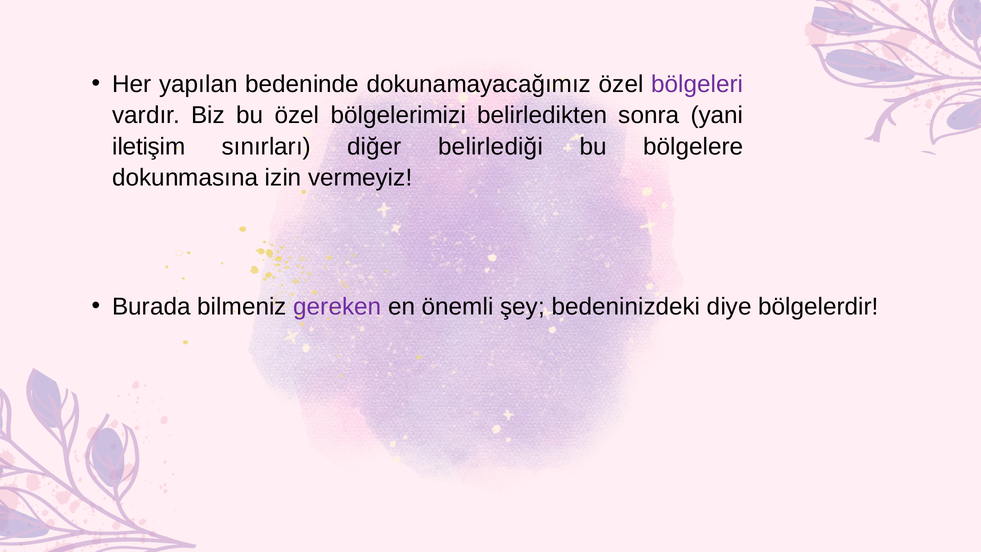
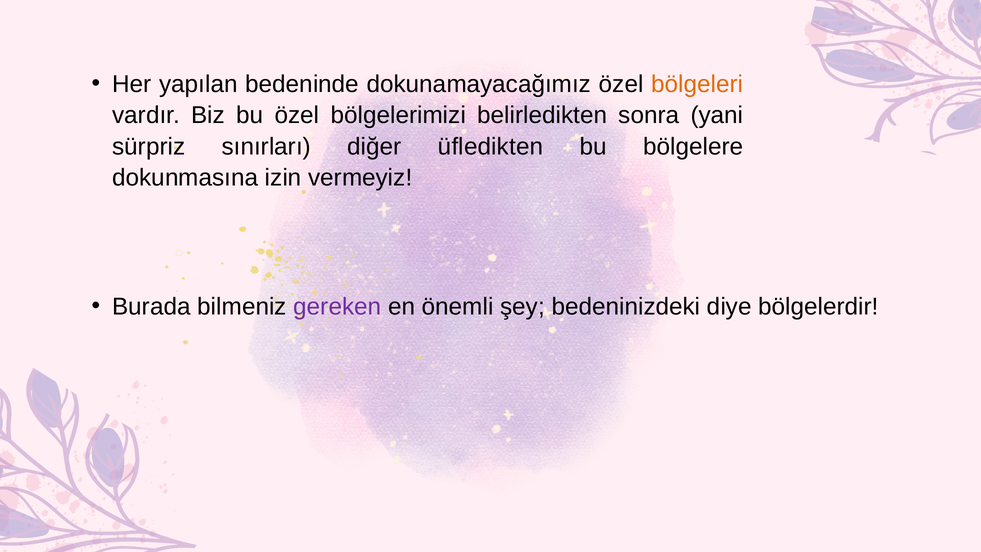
bölgeleri colour: purple -> orange (697, 84)
iletişim: iletişim -> sürpriz (149, 147)
belirlediği: belirlediği -> üfledikten (491, 147)
